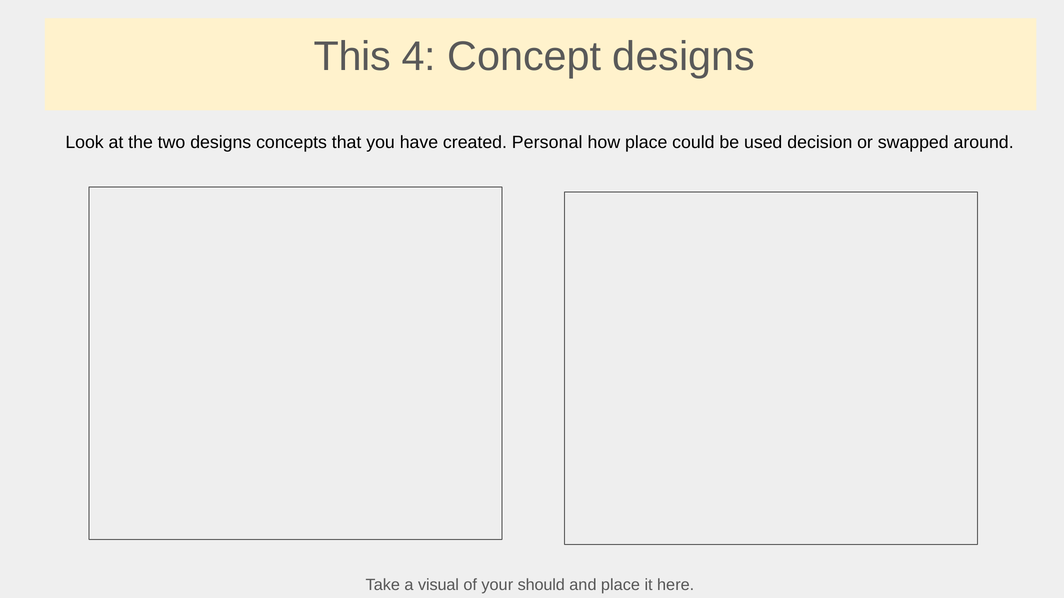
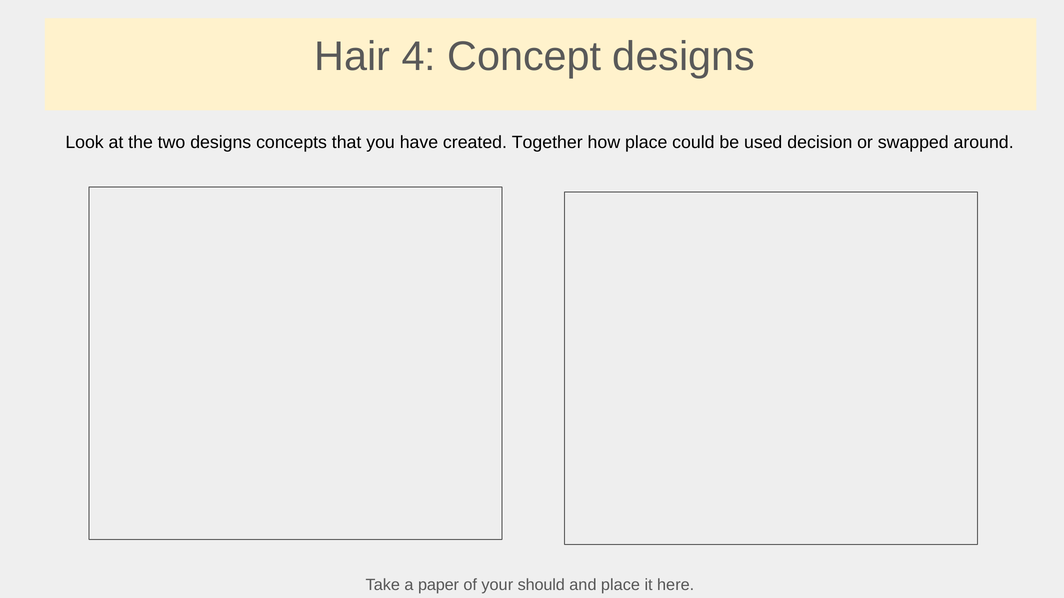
This: This -> Hair (352, 56)
Personal: Personal -> Together (547, 143)
visual: visual -> paper (439, 585)
